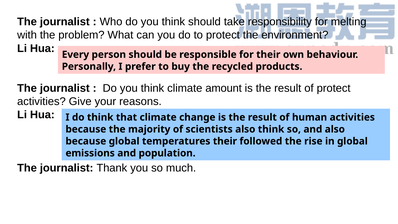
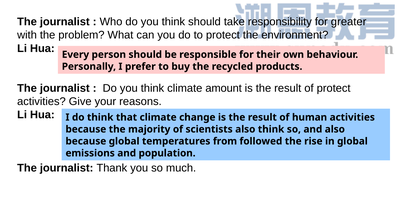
melting: melting -> greater (349, 22)
temperatures their: their -> from (225, 141)
